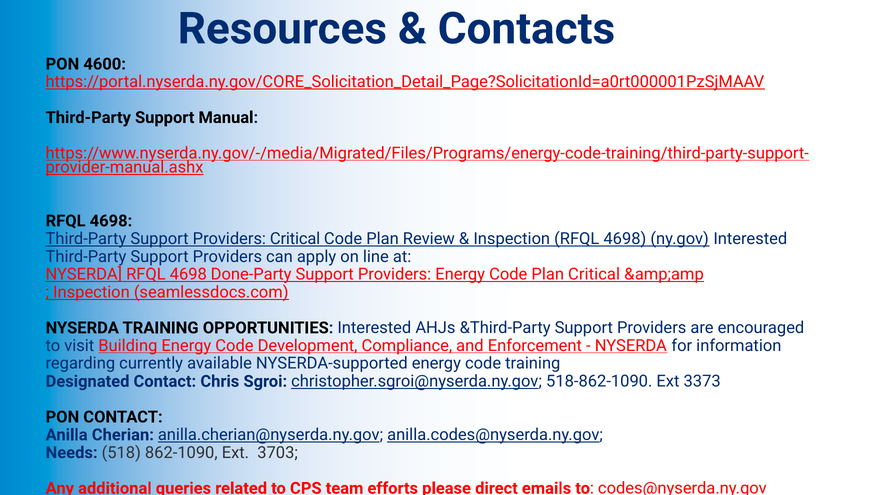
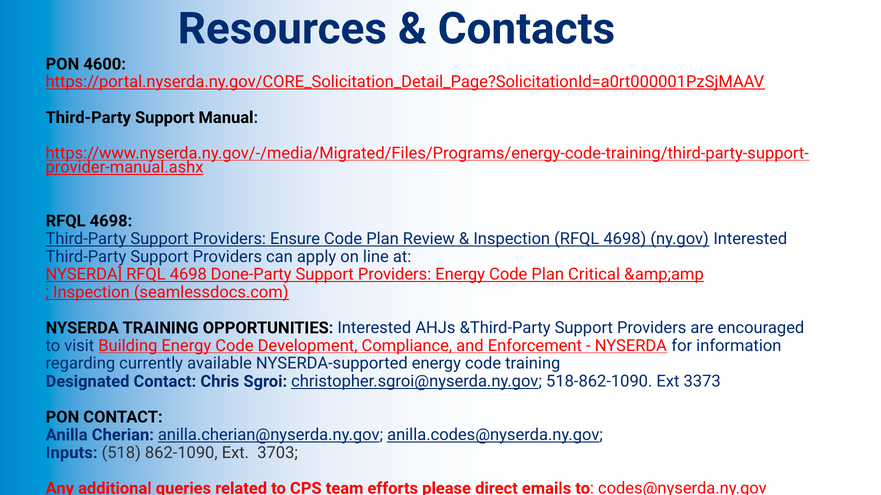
Providers Critical: Critical -> Ensure (295, 239)
Needs: Needs -> Inputs (72, 453)
